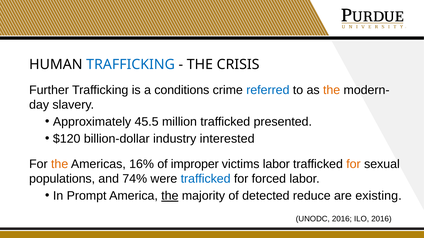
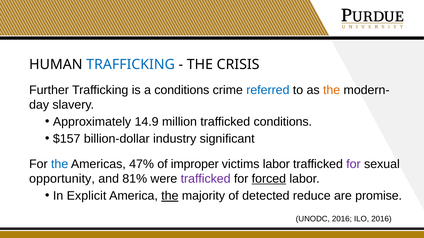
45.5: 45.5 -> 14.9 (147, 122)
trafficked presented: presented -> conditions (283, 122)
$120: $120 -> $157 (67, 139)
interested: interested -> significant (227, 139)
the colour: orange -> blue (60, 164)
16%: 16% -> 47% (142, 164)
for colour: orange -> purple (354, 164)
populations: populations -> opportunity (62, 179)
74%: 74% -> 81% (135, 179)
trafficked colour: blue -> purple (206, 179)
forced underline: none -> present (269, 179)
Prompt: Prompt -> Explicit (87, 196)
existing: existing -> promise (379, 196)
